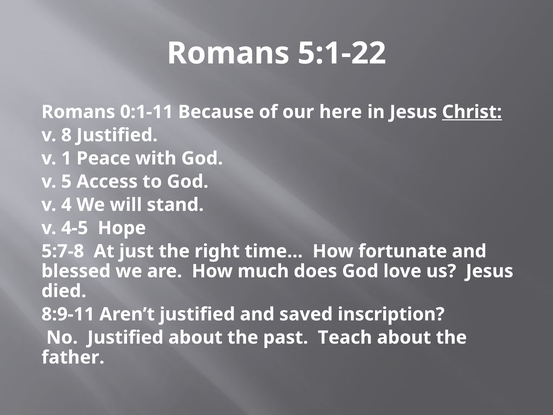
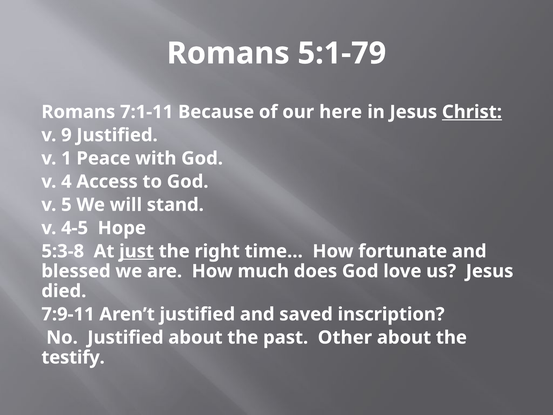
5:1-22: 5:1-22 -> 5:1-79 (342, 53)
0:1-11: 0:1-11 -> 7:1-11 (147, 112)
8: 8 -> 9 (66, 135)
5: 5 -> 4 (66, 181)
4: 4 -> 5 (66, 205)
5:7-8: 5:7-8 -> 5:3-8 (63, 251)
just underline: none -> present (137, 251)
8:9-11: 8:9-11 -> 7:9-11 (68, 314)
Teach: Teach -> Other (345, 337)
father: father -> testify (73, 357)
